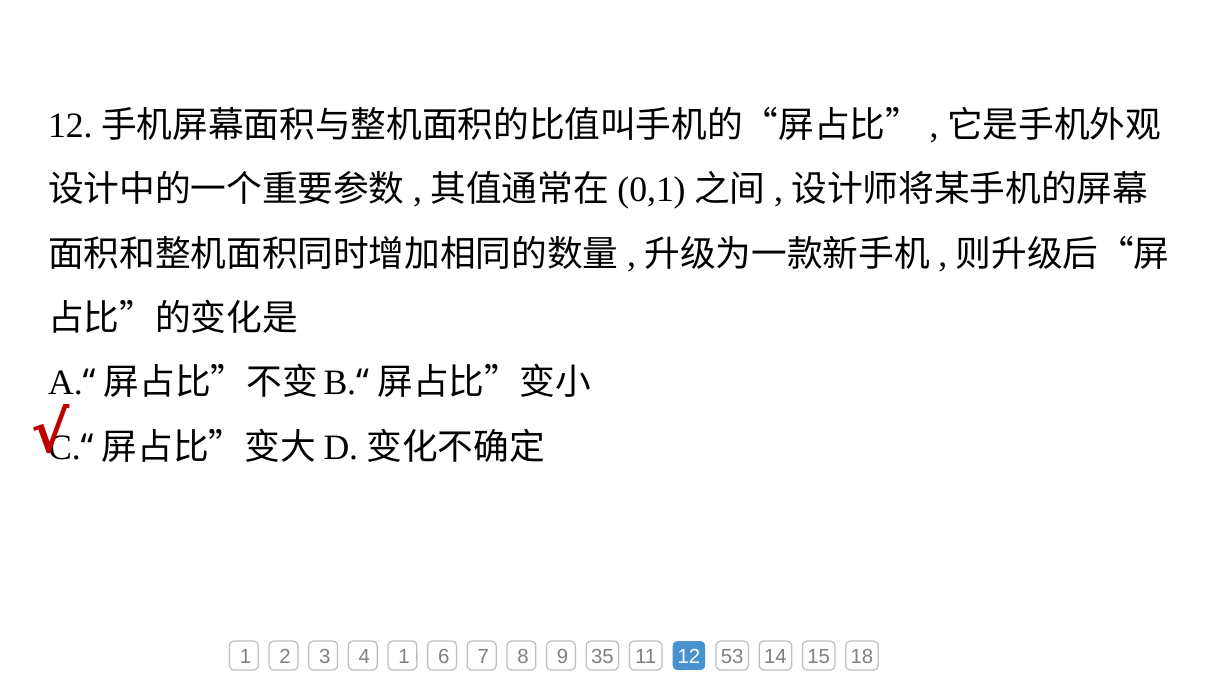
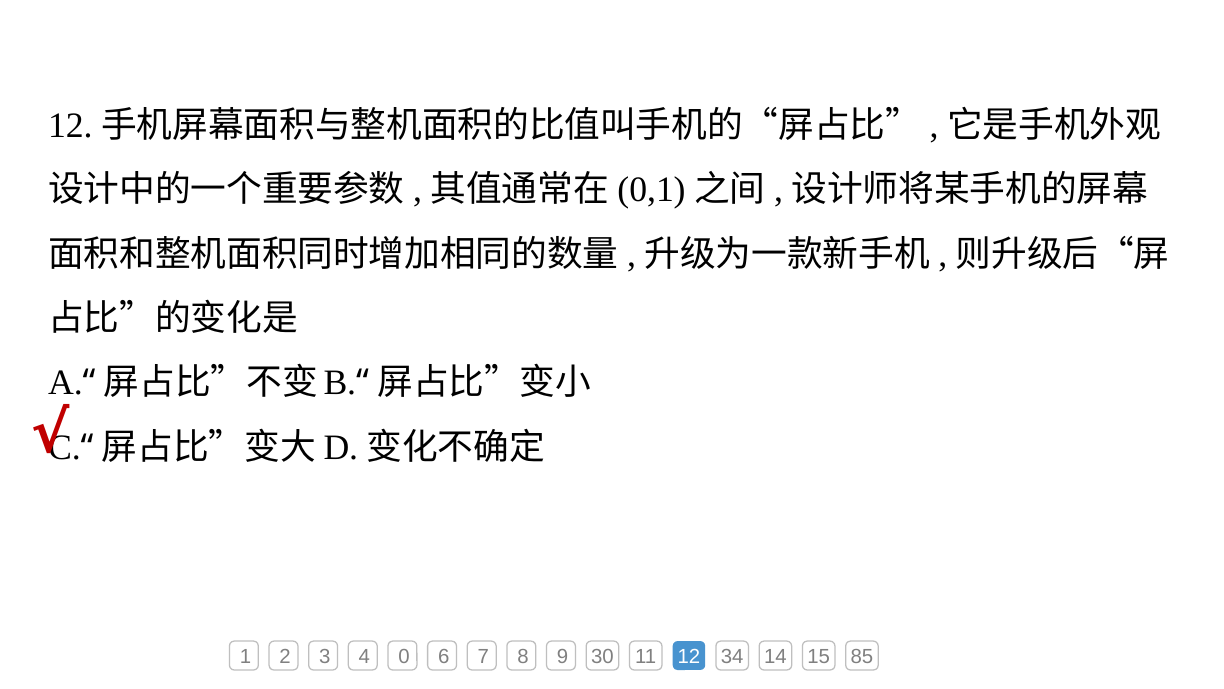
4 1: 1 -> 0 (404, 656)
35: 35 -> 30 (602, 656)
53: 53 -> 34 (732, 656)
18: 18 -> 85 (862, 656)
